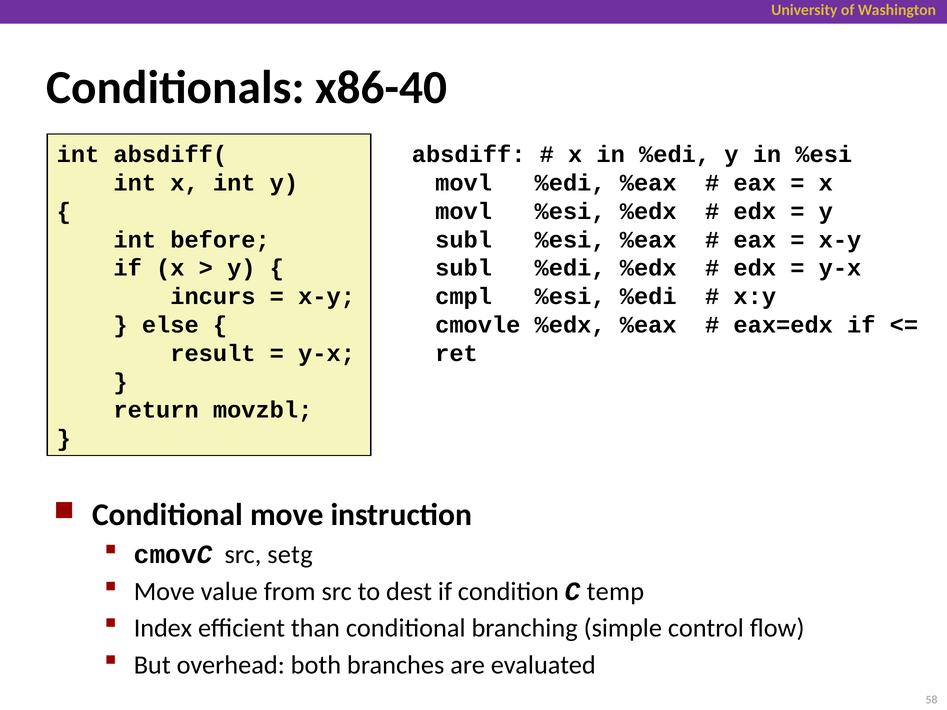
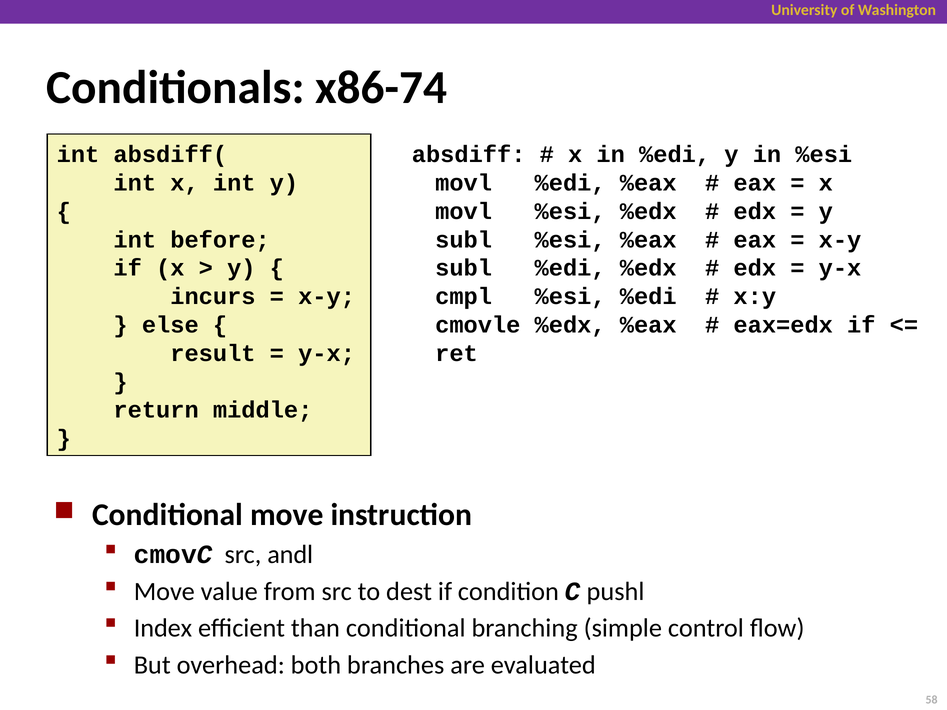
x86-40: x86-40 -> x86-74 (381, 88)
movzbl: movzbl -> middle (263, 410)
setg: setg -> andl (290, 555)
temp: temp -> pushl (616, 592)
